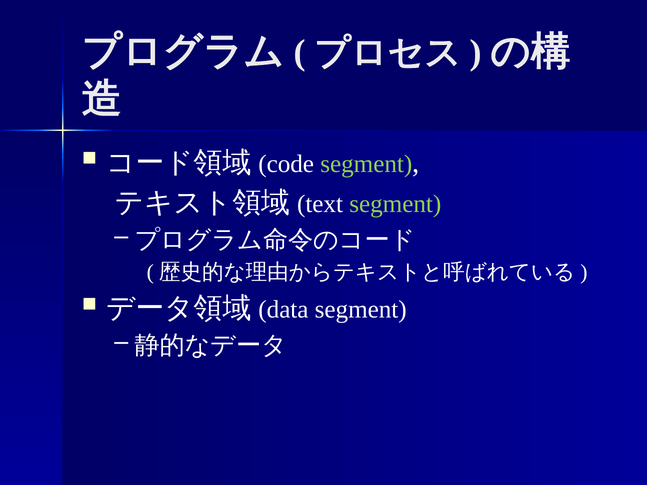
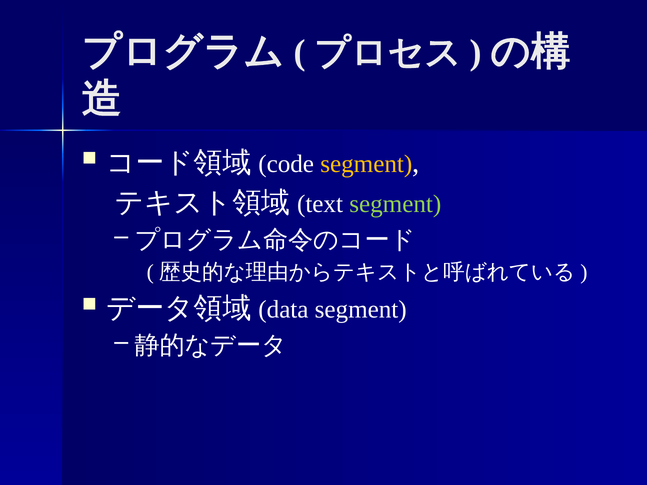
segment colour: light green -> yellow (366, 164)
